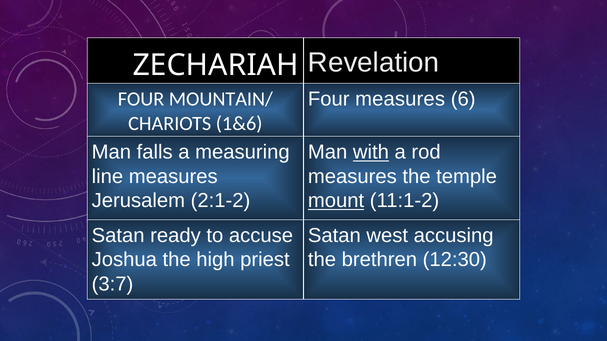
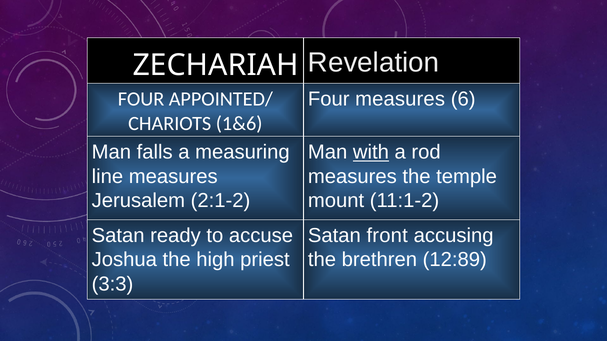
MOUNTAIN/: MOUNTAIN/ -> APPOINTED/ (221, 99)
mount underline: present -> none (336, 201)
west: west -> front (387, 236)
12:30: 12:30 -> 12:89 (455, 260)
3:7: 3:7 -> 3:3 (113, 284)
